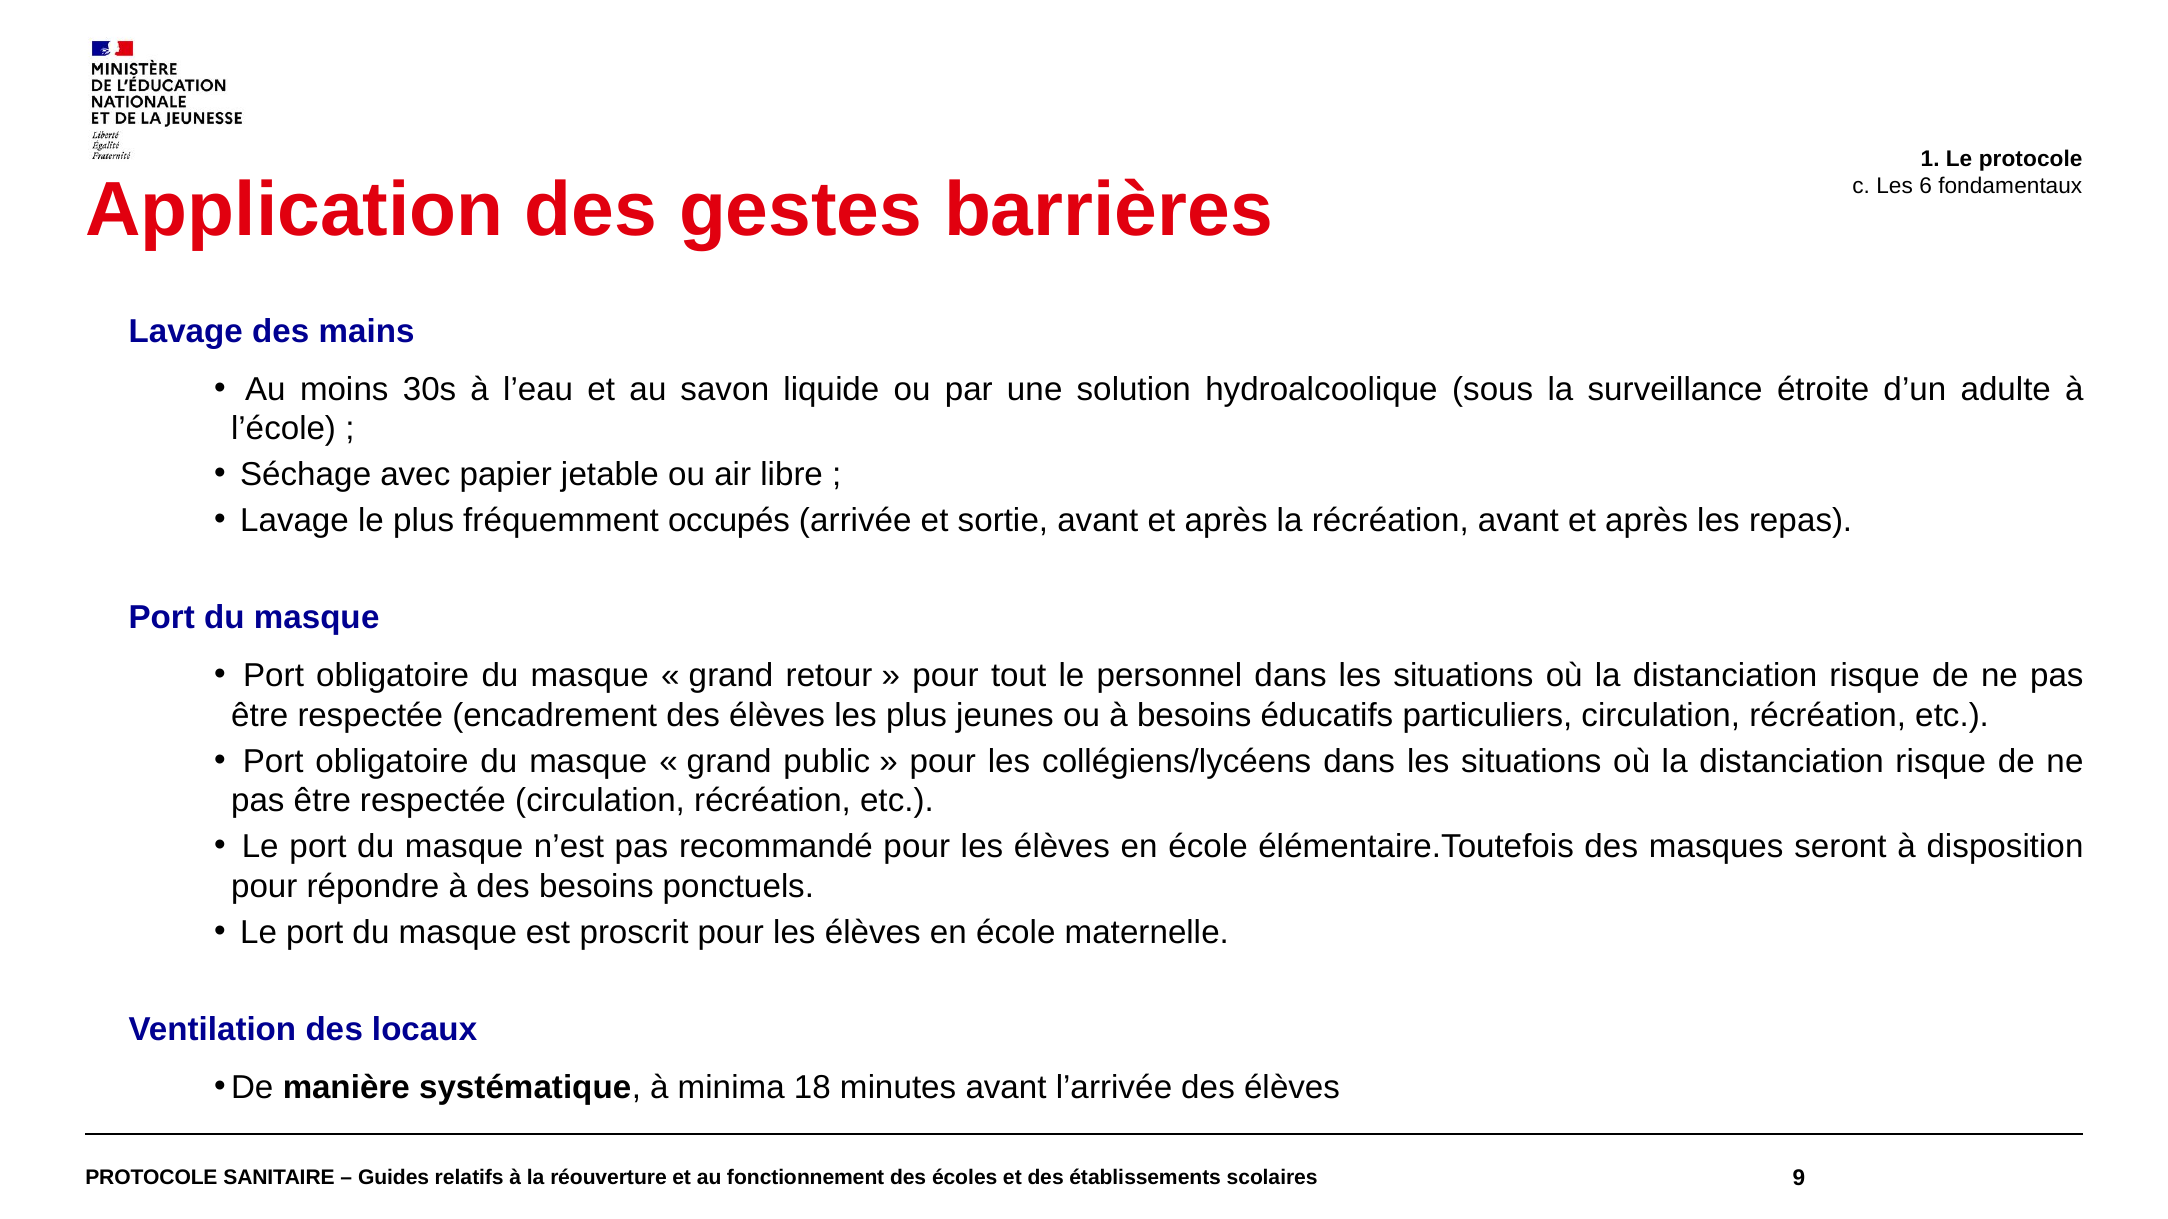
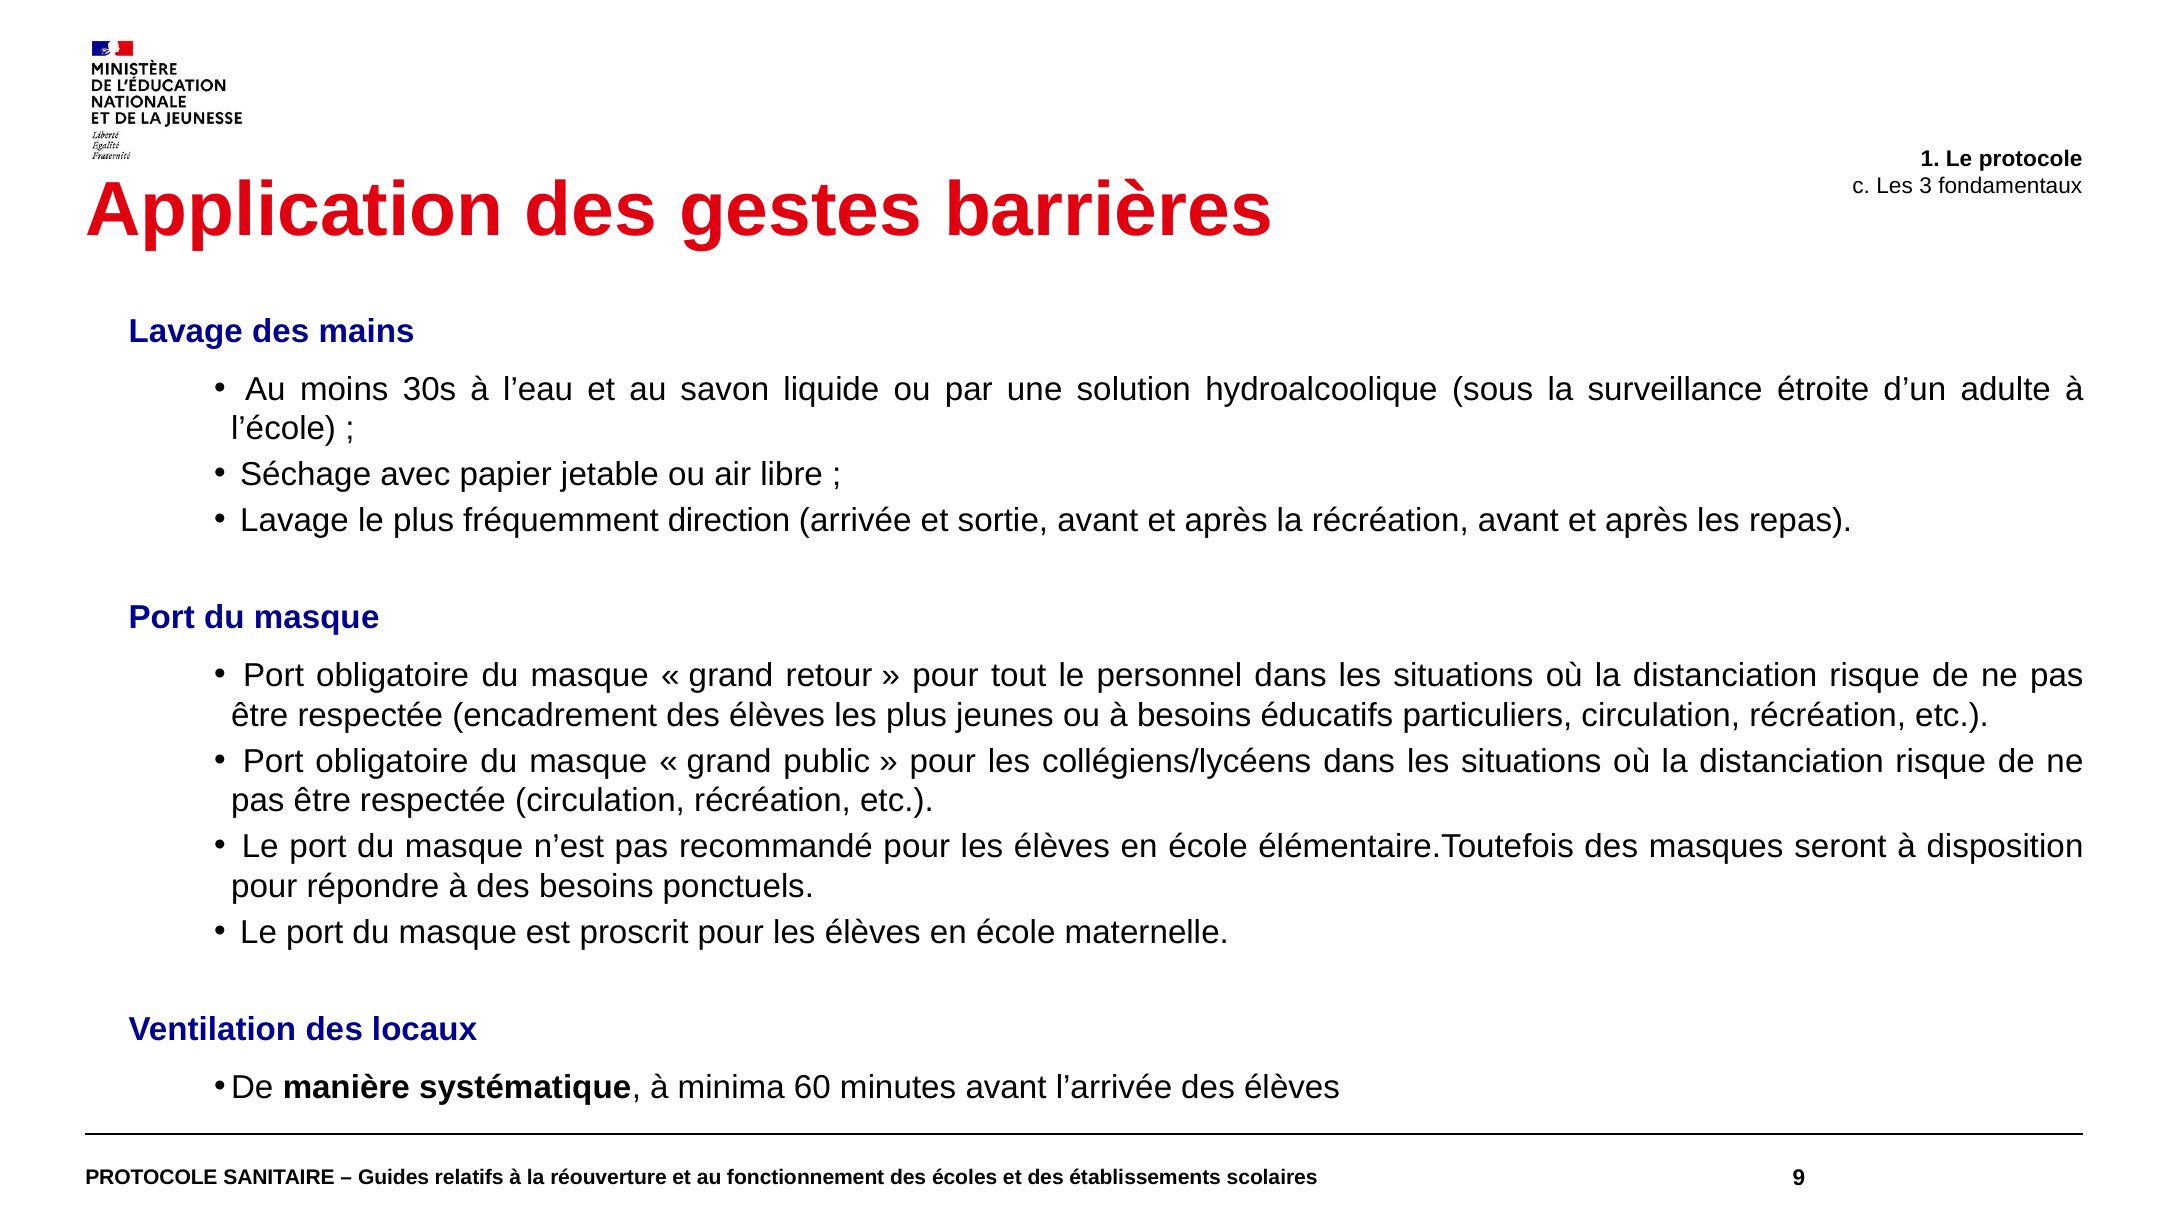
6: 6 -> 3 (1926, 186)
occupés: occupés -> direction (729, 521)
18: 18 -> 60 (812, 1088)
